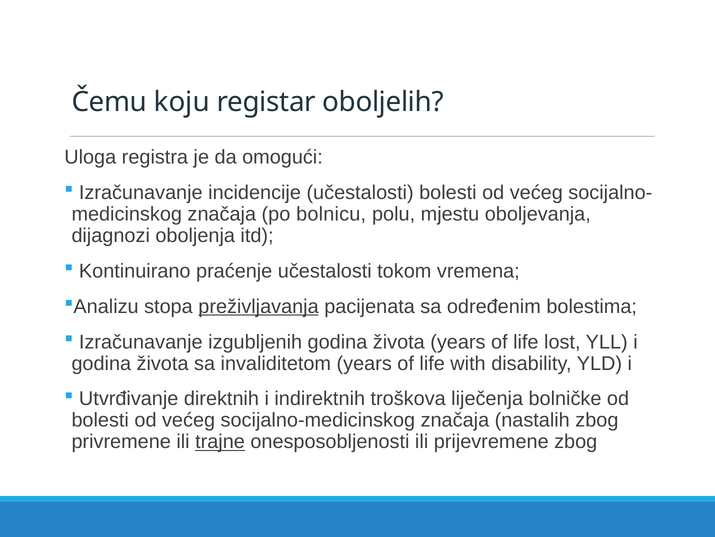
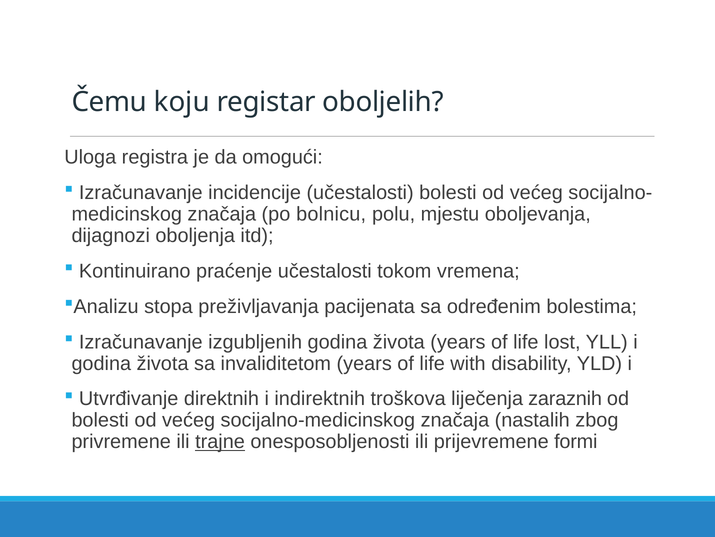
preživljavanja underline: present -> none (259, 306)
bolničke: bolničke -> zaraznih (565, 398)
prijevremene zbog: zbog -> formi (576, 441)
